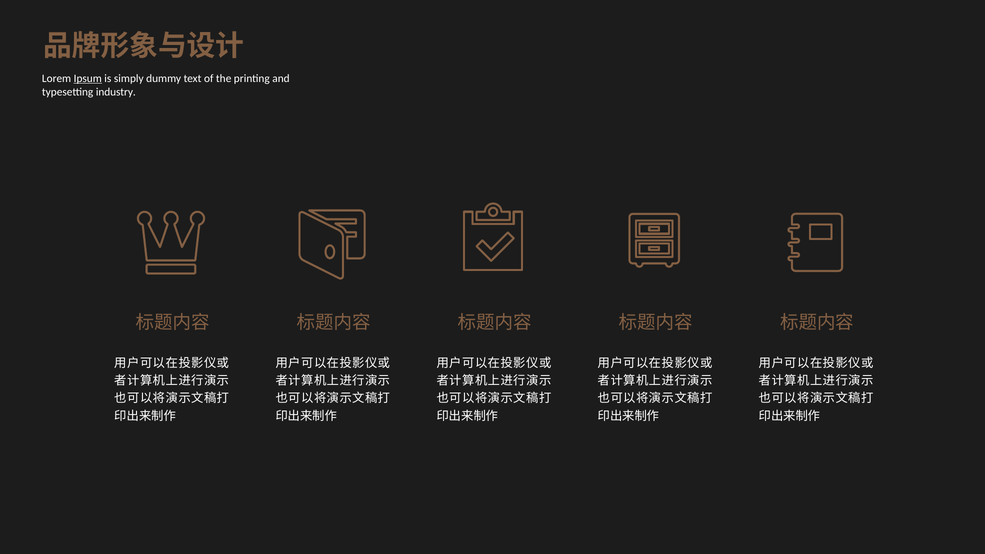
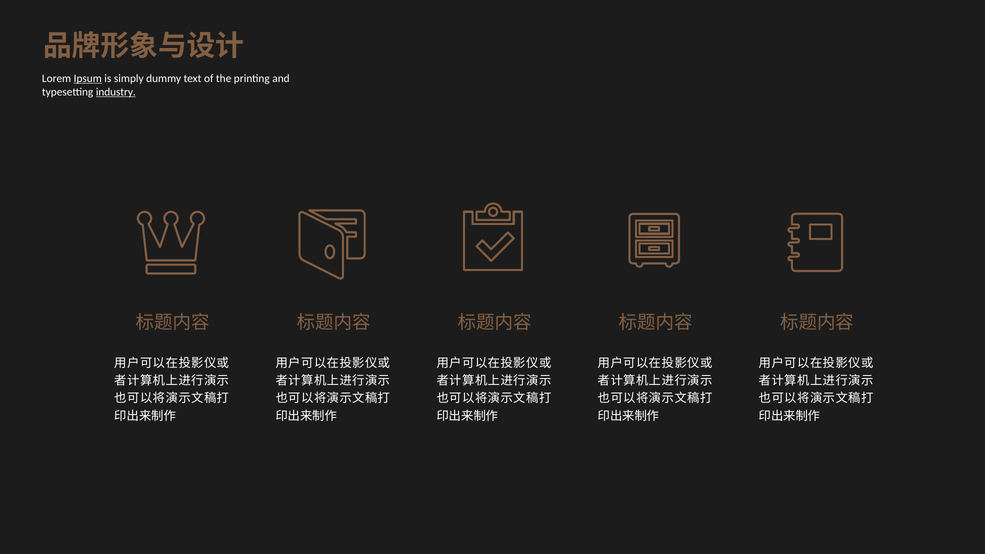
industry underline: none -> present (116, 92)
